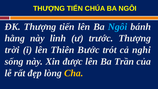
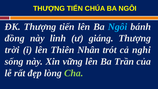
hằng: hằng -> đồng (15, 38)
trước: trước -> giáng (101, 38)
Bước: Bước -> Nhân (89, 50)
được: được -> vững (73, 61)
Cha colour: yellow -> light green (74, 73)
